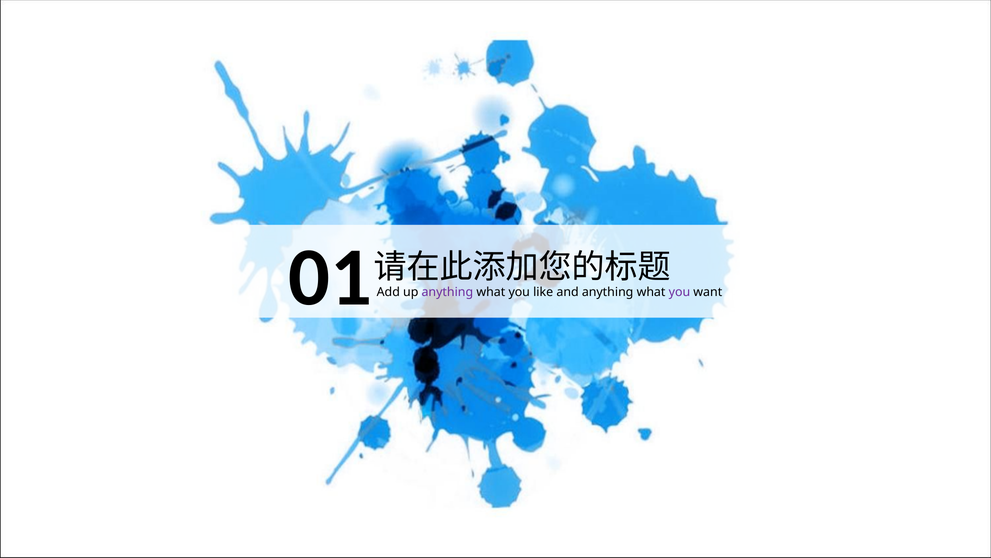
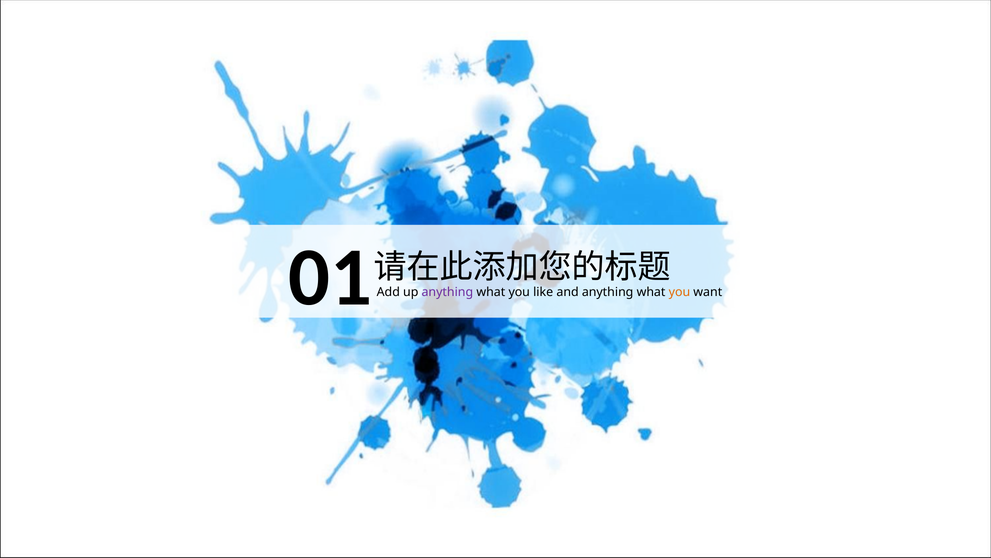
you colour: purple -> orange (679, 292)
